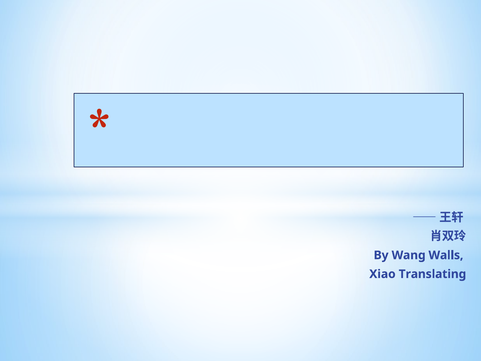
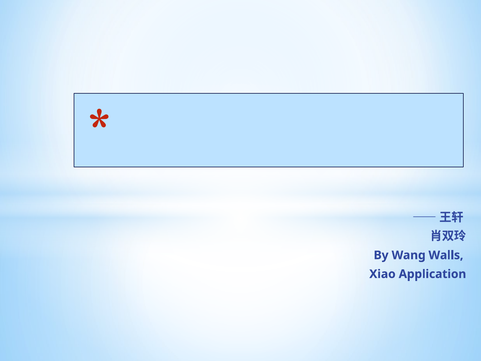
Translating: Translating -> Application (432, 274)
